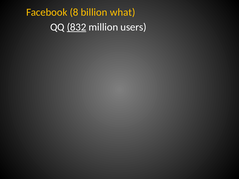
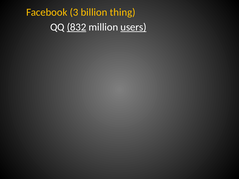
8: 8 -> 3 (74, 12)
what: what -> thing (123, 12)
users underline: none -> present (133, 27)
